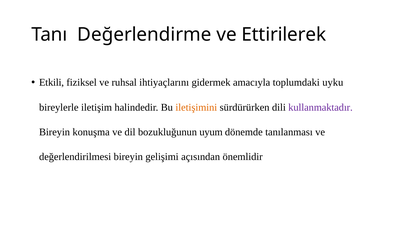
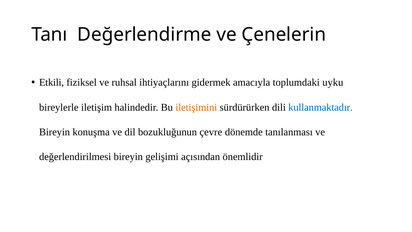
Ettirilerek: Ettirilerek -> Çenelerin (284, 35)
kullanmaktadır colour: purple -> blue (321, 107)
uyum: uyum -> çevre (211, 132)
